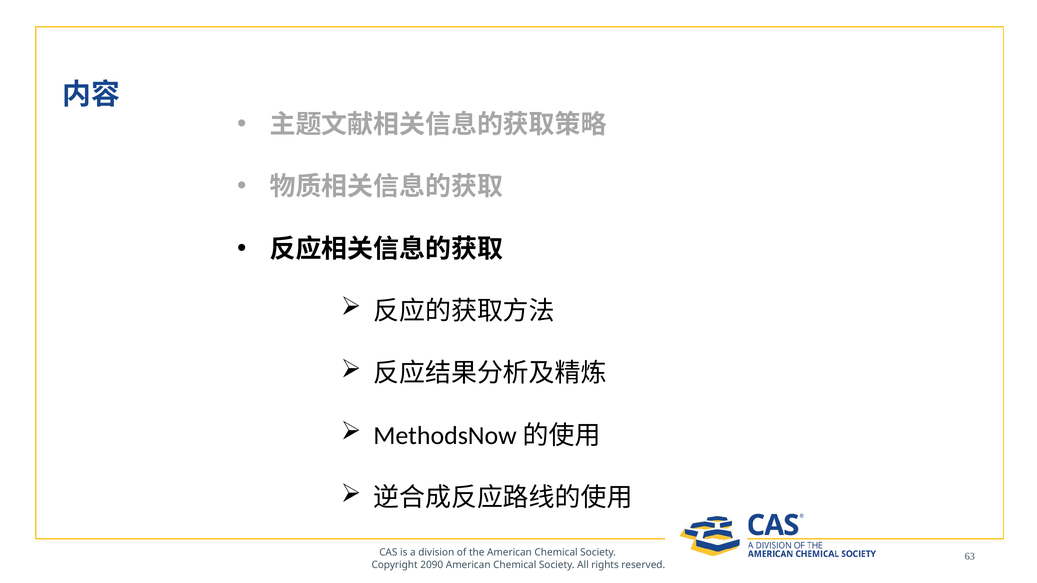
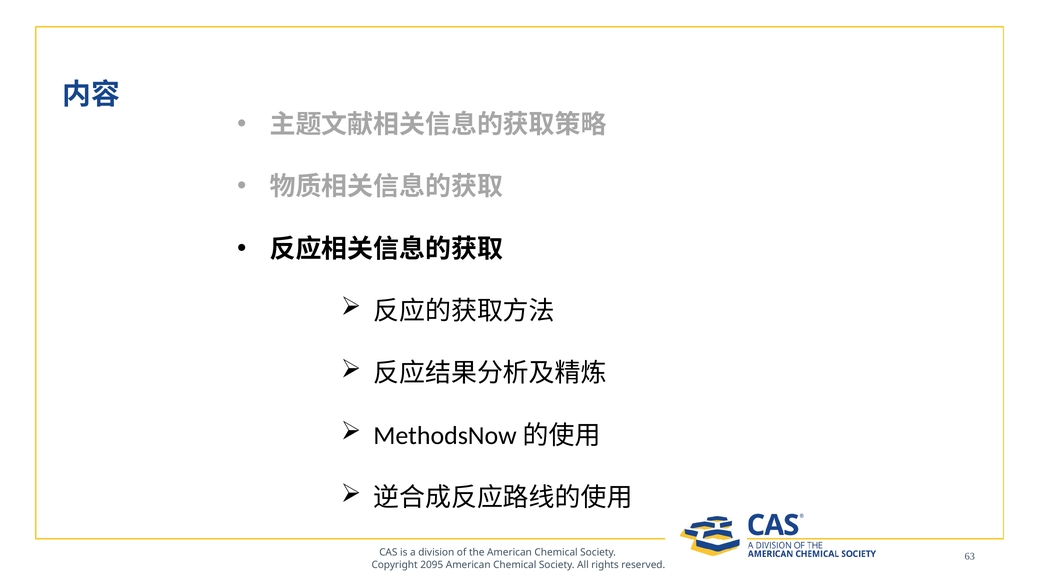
2090: 2090 -> 2095 (432, 565)
